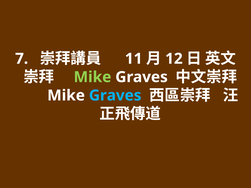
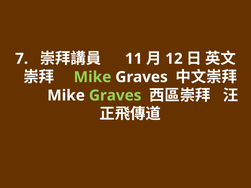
Graves colour: light blue -> light green (115, 96)
